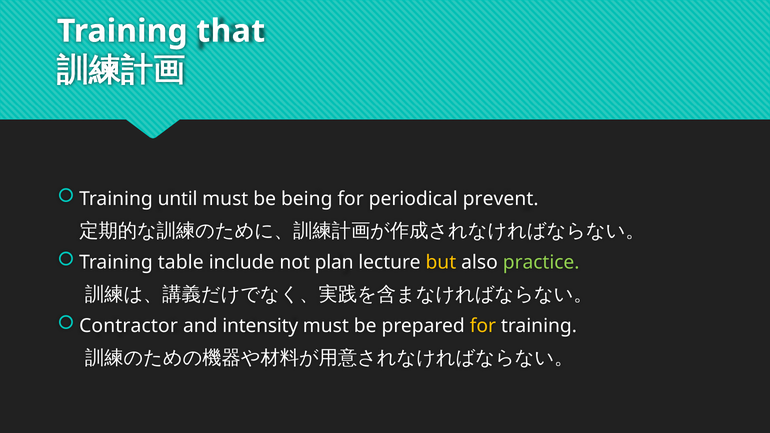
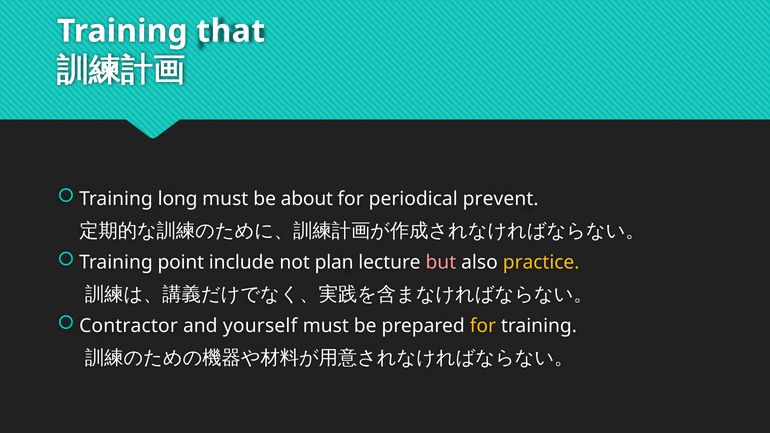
until: until -> long (178, 199)
being: being -> about (307, 199)
table: table -> point (181, 262)
but colour: yellow -> pink (441, 262)
practice colour: light green -> yellow (541, 262)
intensity: intensity -> yourself (260, 326)
